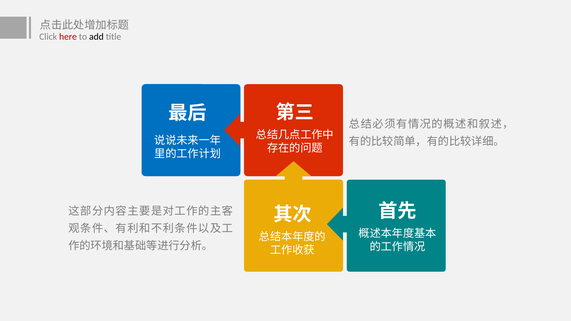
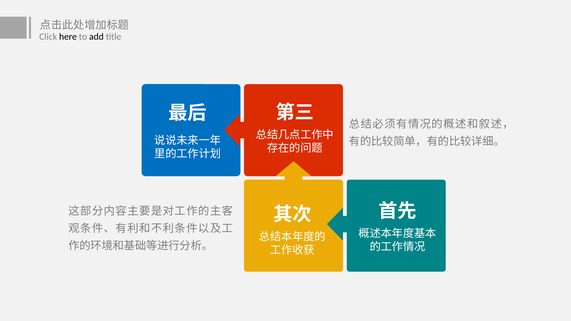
here colour: red -> black (68, 37)
